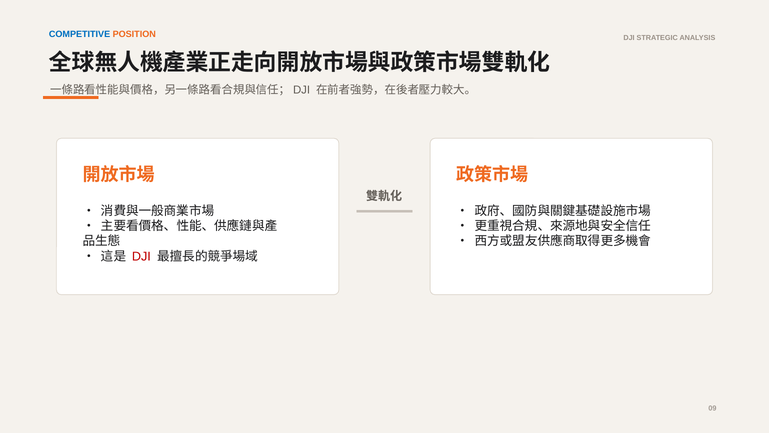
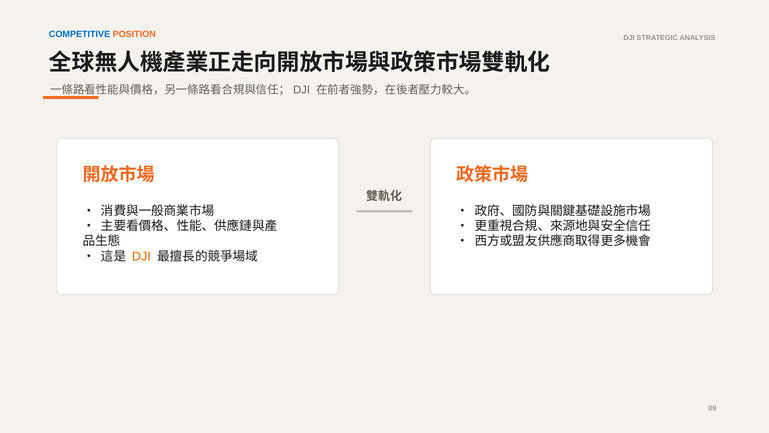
DJI colour: red -> orange (141, 256)
